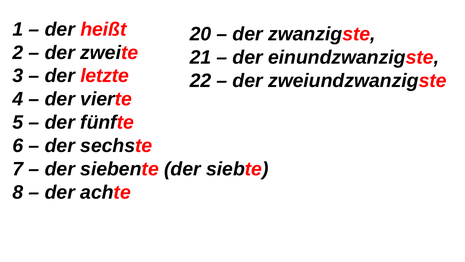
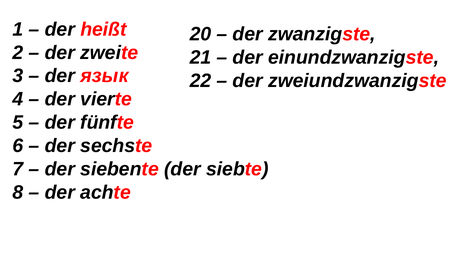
letzte: letzte -> язык (104, 76)
